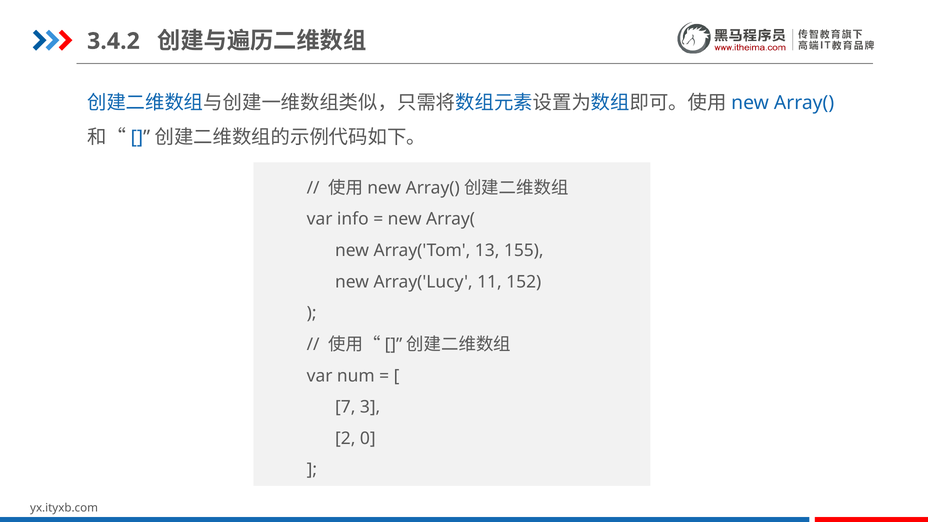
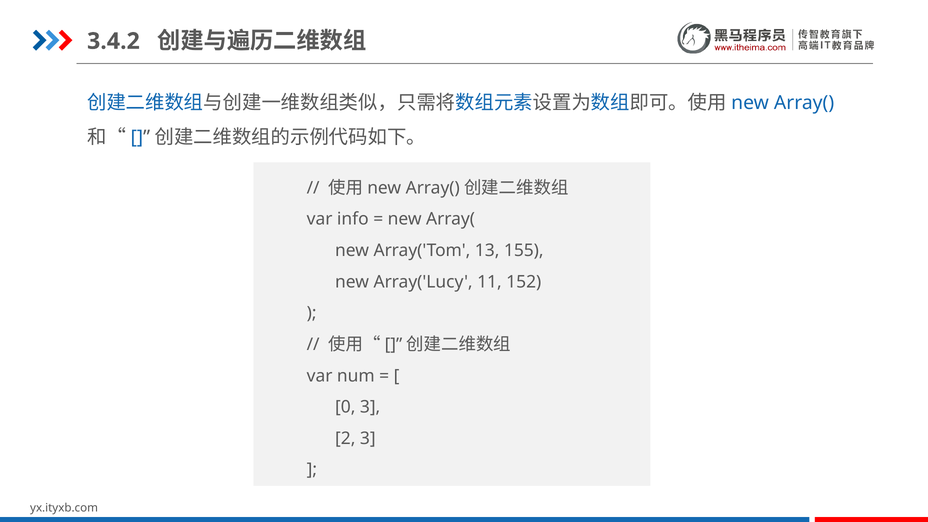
7: 7 -> 0 (345, 407)
2 0: 0 -> 3 (368, 439)
